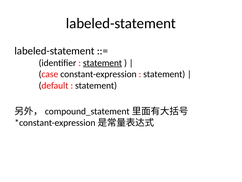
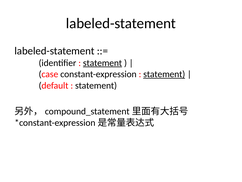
statement underline: none -> present (164, 74)
